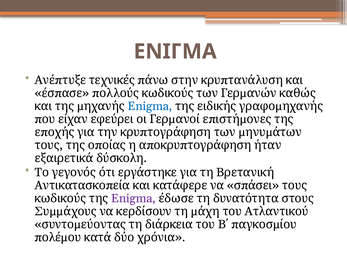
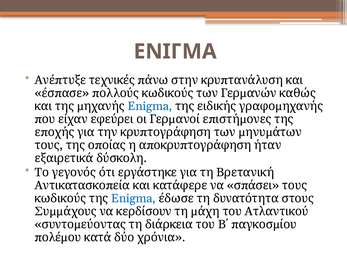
Enigma colour: purple -> blue (133, 199)
